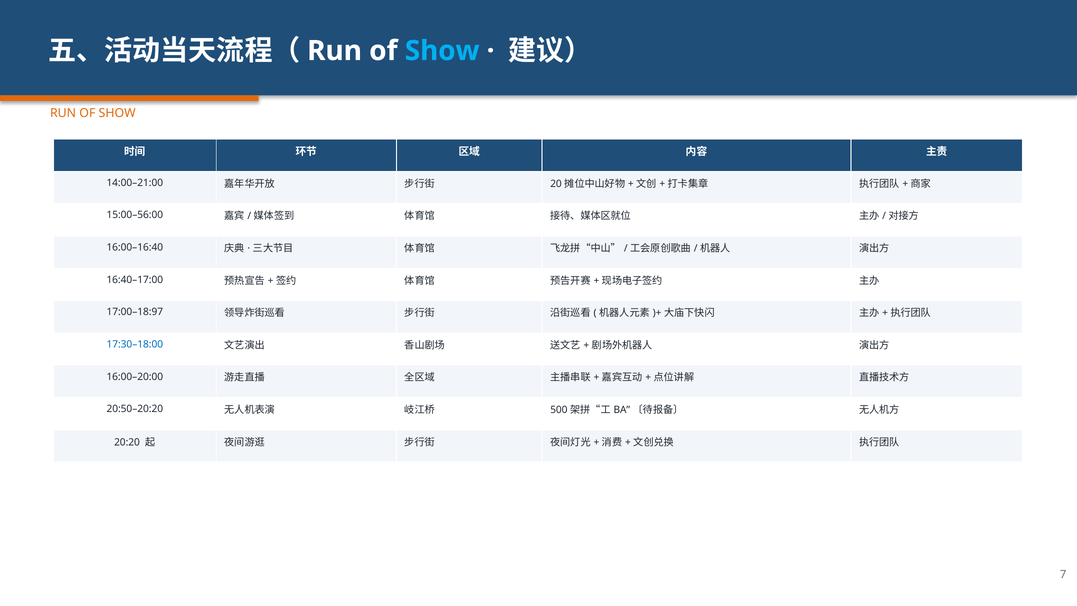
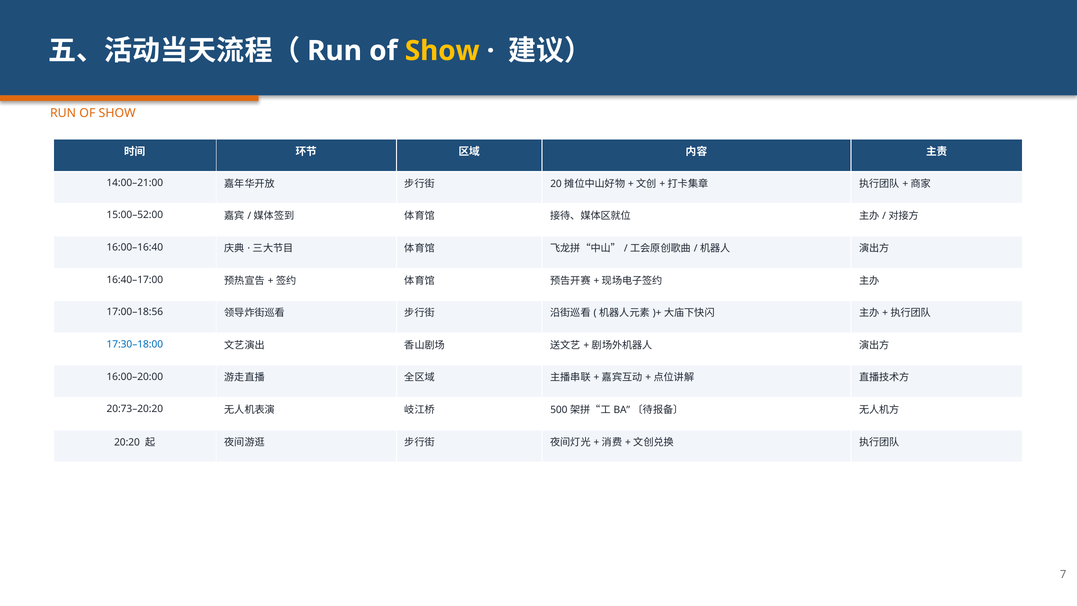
Show colour: light blue -> yellow (442, 51)
15:00–56:00: 15:00–56:00 -> 15:00–52:00 (135, 215)
17:00–18:97: 17:00–18:97 -> 17:00–18:56 (135, 312)
20:50–20:20: 20:50–20:20 -> 20:73–20:20 (135, 409)
